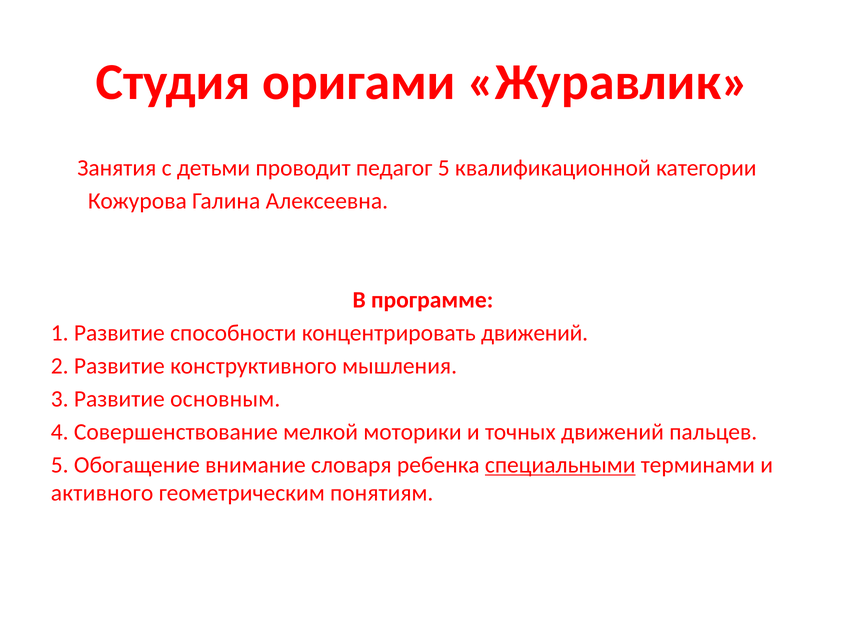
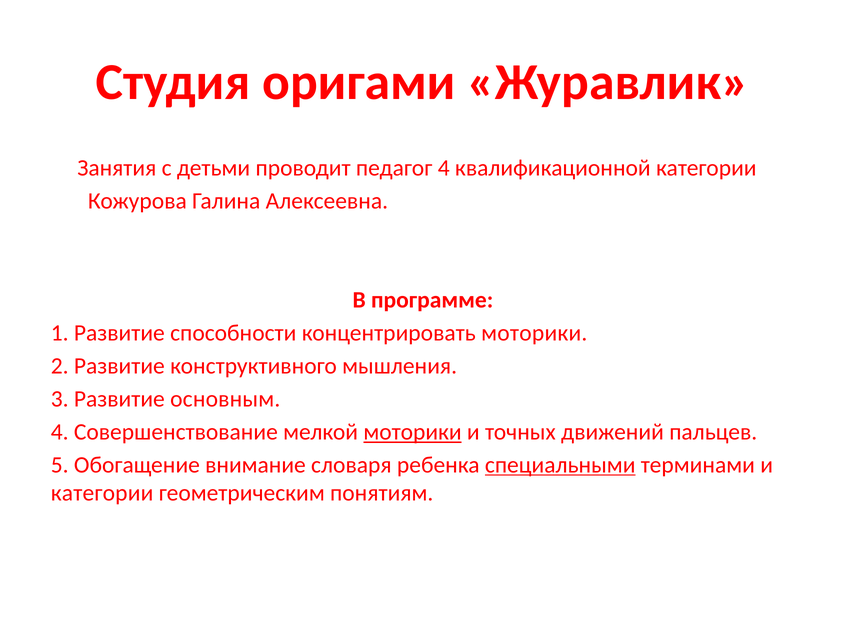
педагог 5: 5 -> 4 (444, 168)
концентрировать движений: движений -> моторики (534, 333)
моторики underline: none -> present (413, 432)
активного: активного -> категории (102, 493)
